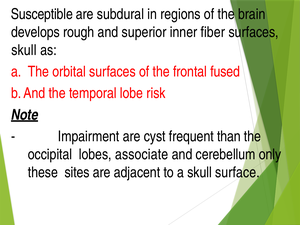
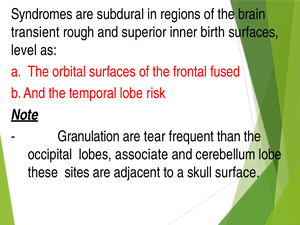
Susceptible: Susceptible -> Syndromes (42, 14)
develops: develops -> transient (35, 32)
fiber: fiber -> birth (213, 32)
skull: skull -> level (24, 50)
Impairment: Impairment -> Granulation (89, 136)
cyst: cyst -> tear (155, 136)
cerebellum only: only -> lobe (270, 154)
